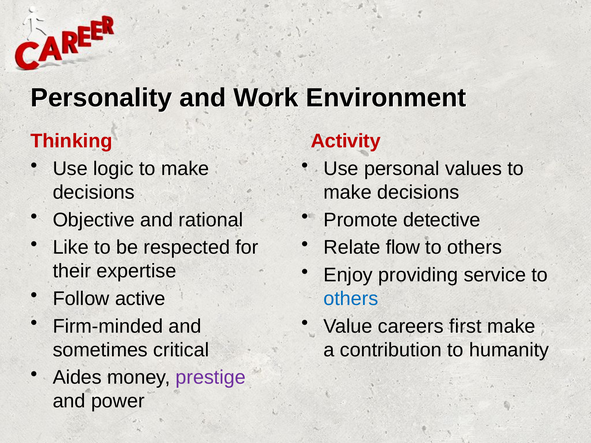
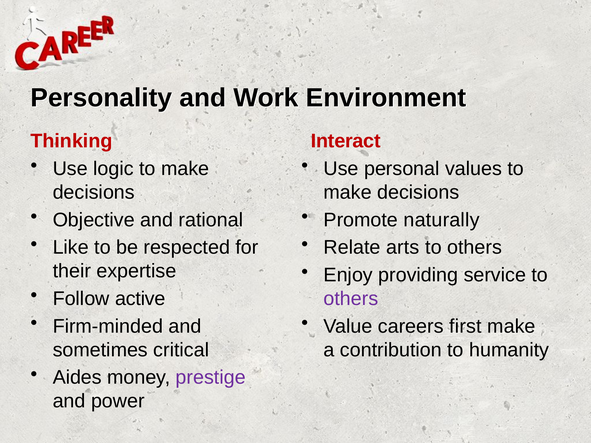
Activity: Activity -> Interact (346, 141)
detective: detective -> naturally (442, 220)
flow: flow -> arts (403, 248)
others colour: blue -> purple (351, 299)
